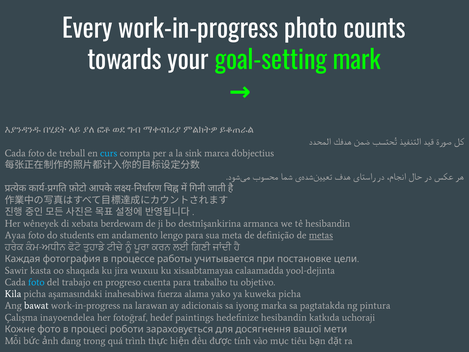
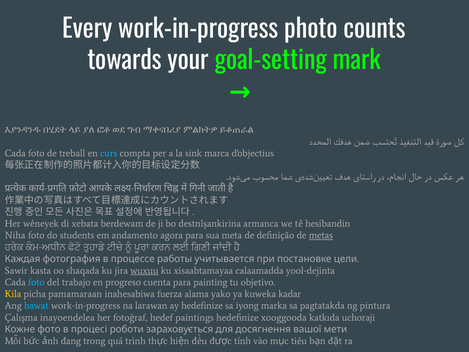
Ayaa: Ayaa -> Niha (15, 235)
lengo: lengo -> agora (172, 235)
wuxuu underline: none -> present (144, 270)
trabalho: trabalho -> painting (210, 282)
Kila colour: white -> yellow (13, 294)
aşamasındaki: aşamasındaki -> pamamaraan (75, 294)
kuweka picha: picha -> kadar (290, 294)
bawat colour: white -> light blue (36, 306)
ay adicionais: adicionais -> hedefinize (202, 306)
hedefinize hesibandin: hesibandin -> xooggooda (284, 317)
